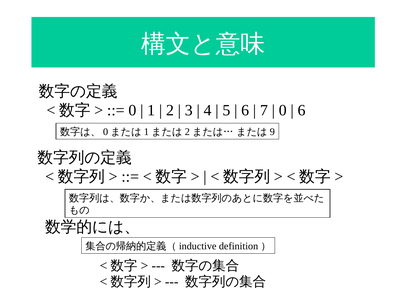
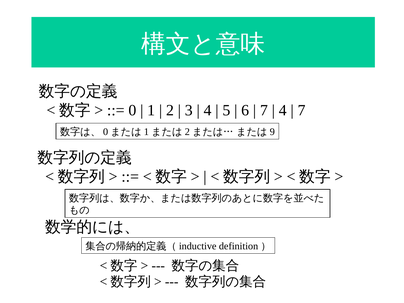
0: 0 -> 4 (283, 110)
6: 6 -> 7 (302, 110)
